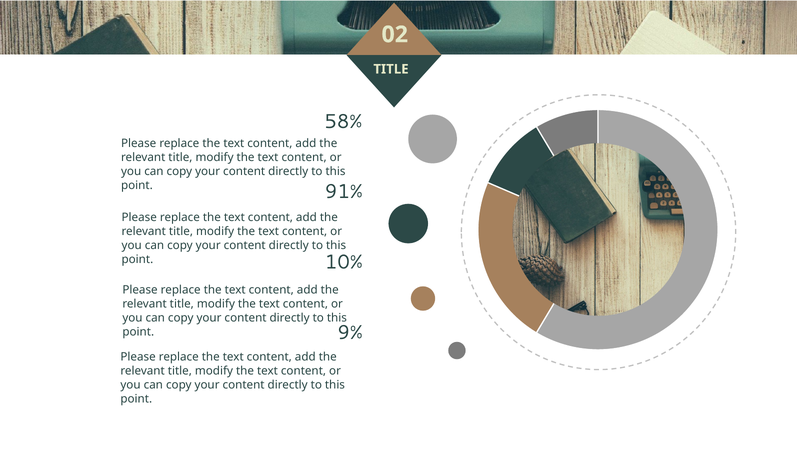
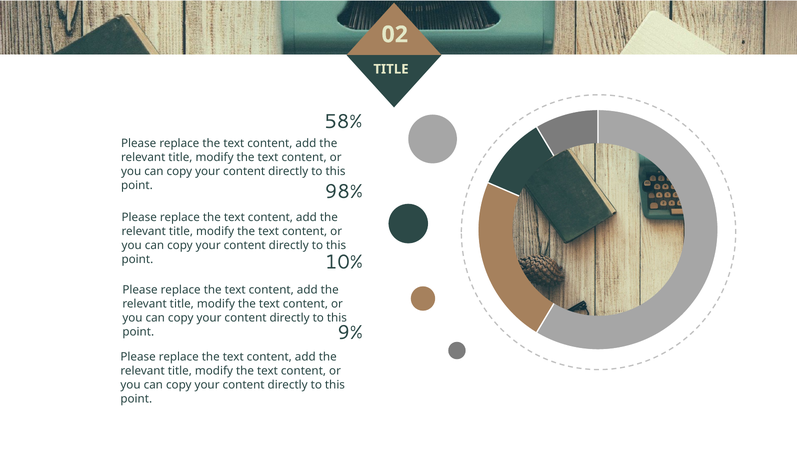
91%: 91% -> 98% (344, 192)
